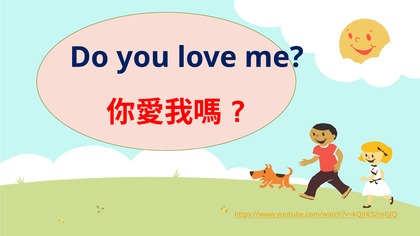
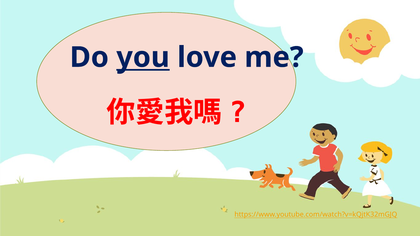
you underline: none -> present (143, 57)
